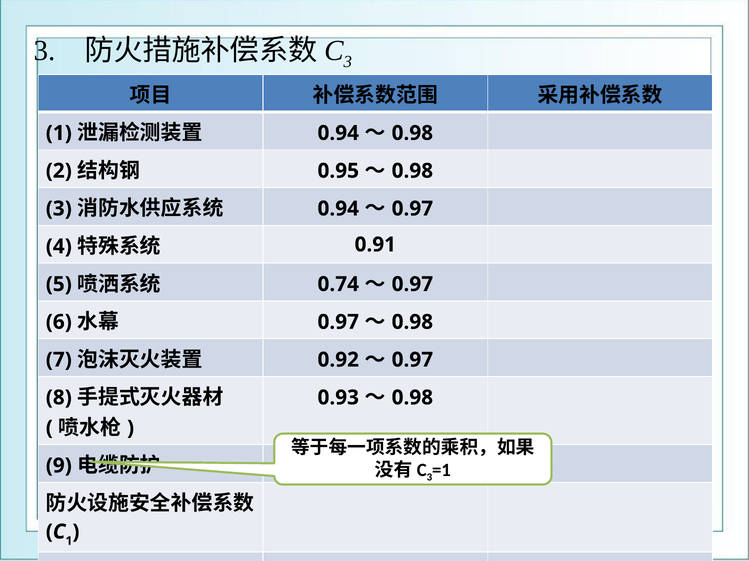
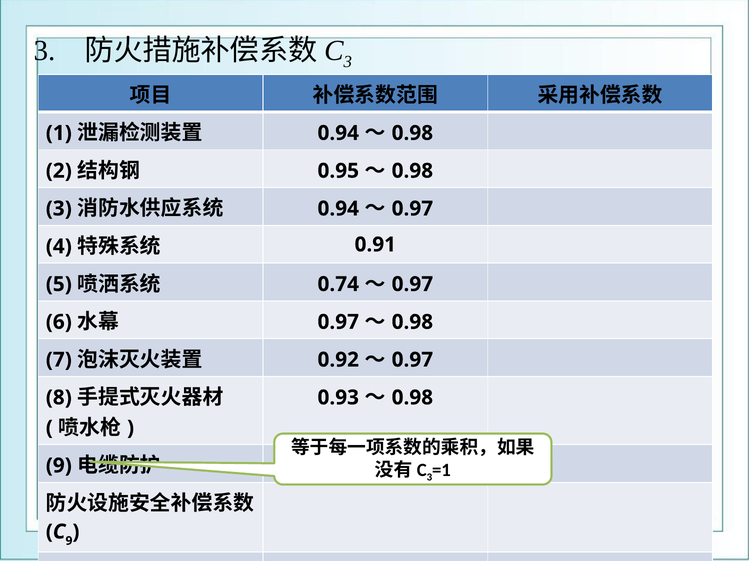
1: 1 -> 9 (69, 542)
